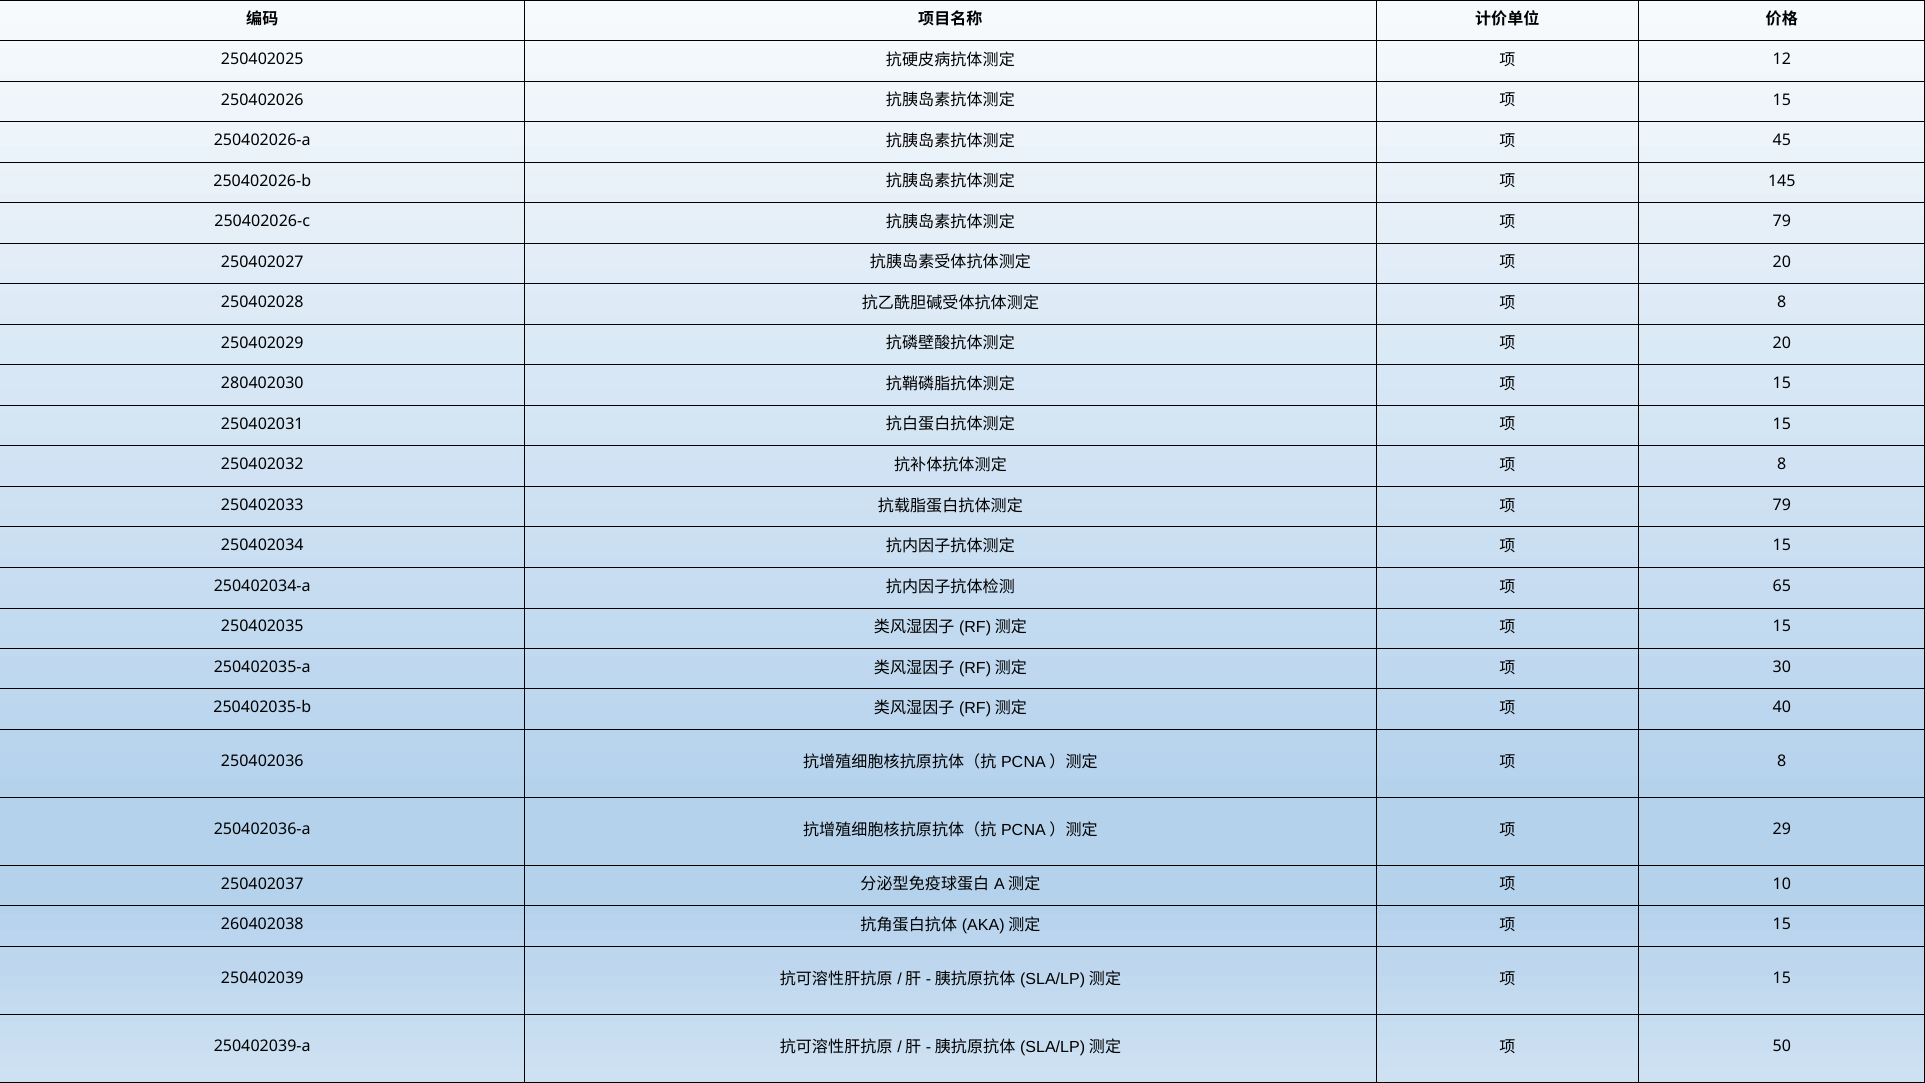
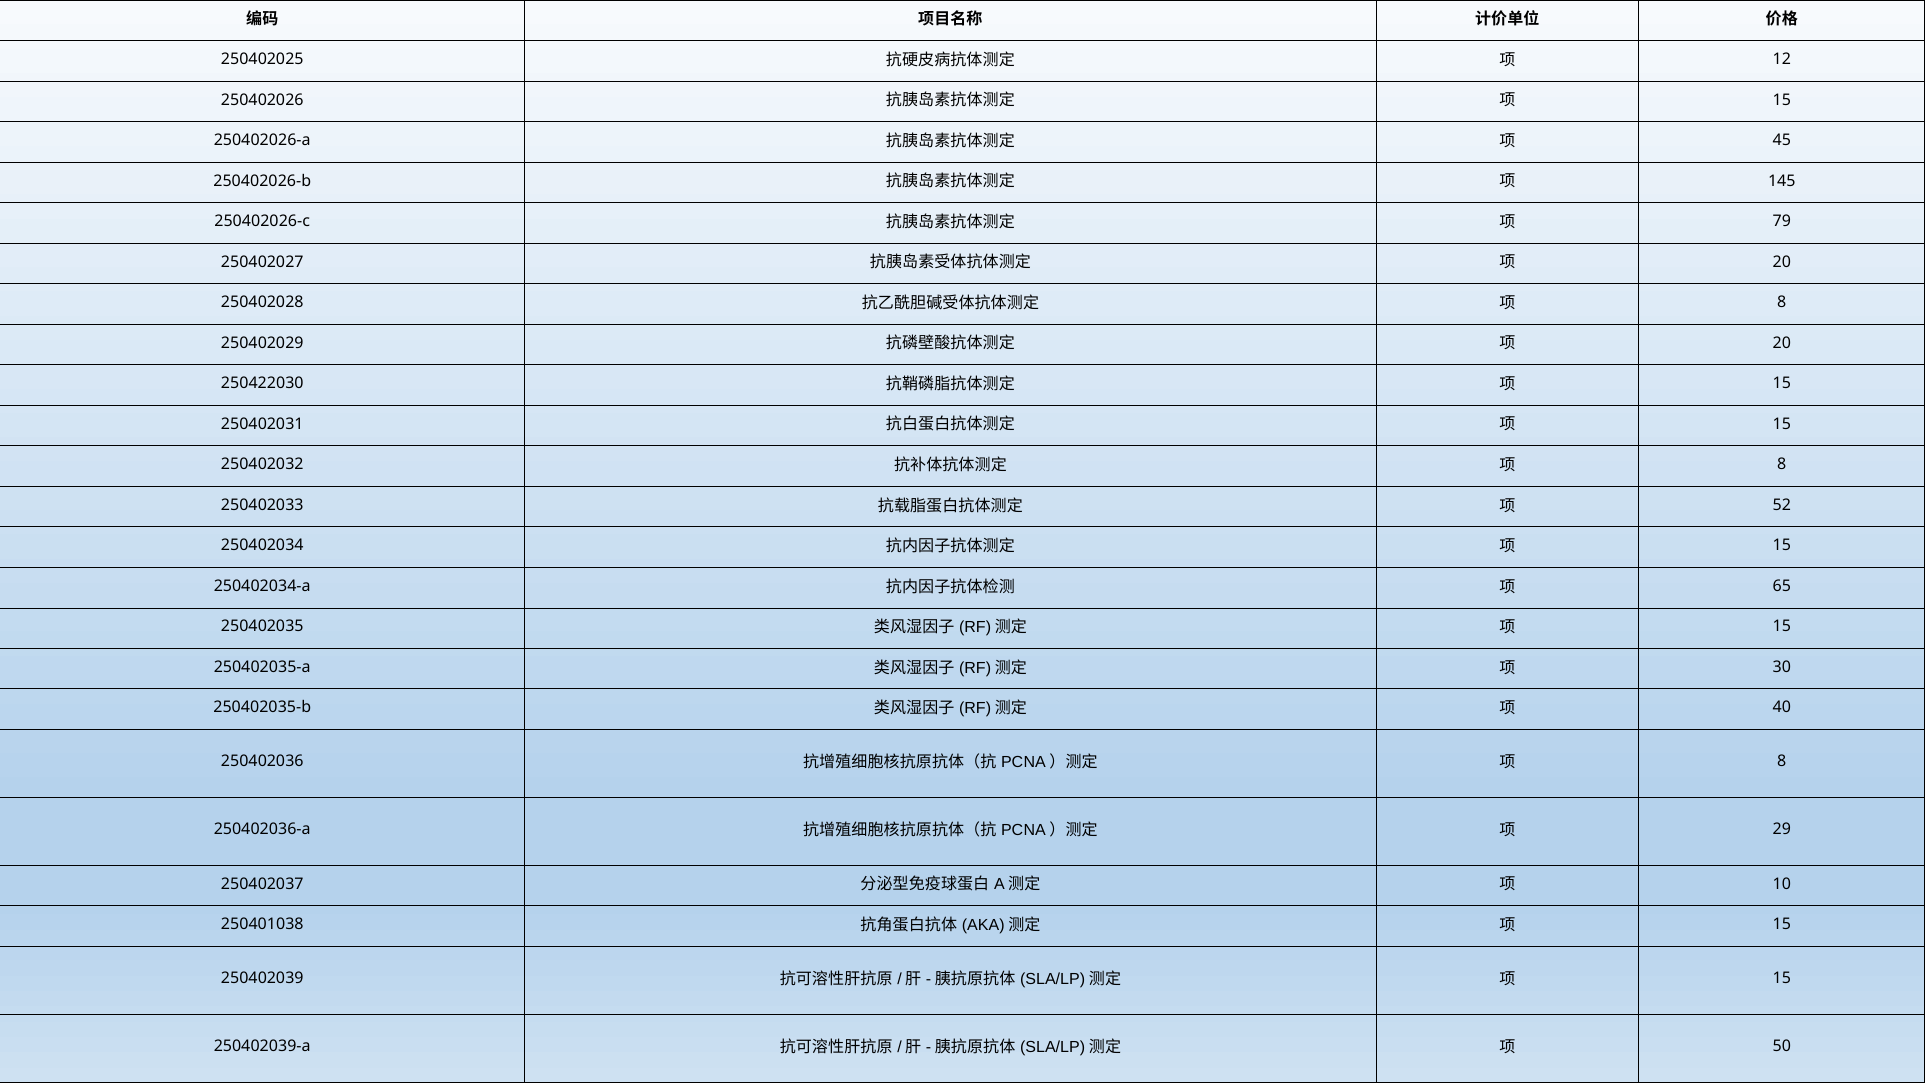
280402030: 280402030 -> 250422030 (262, 383)
79: 79 -> 52 (1782, 505)
260402038: 260402038 -> 250401038 (262, 924)
